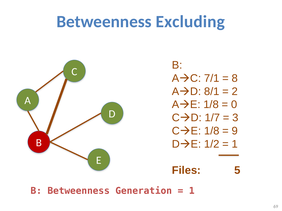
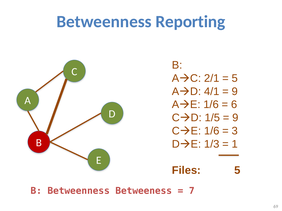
Excluding: Excluding -> Reporting (190, 22)
7/1: 7/1 -> 2/1 (212, 78)
8: 8 -> 5 (235, 78)
8/1: 8/1 -> 4/1 (212, 92)
2: 2 -> 9 (235, 92)
1/8: 1/8 -> 1/6 (211, 105)
0: 0 -> 6 (234, 105)
1/7: 1/7 -> 1/5 (212, 118)
3: 3 -> 9 (235, 118)
1/8: 1/8 -> 1/6 (212, 131)
9: 9 -> 3 (235, 131)
1/2: 1/2 -> 1/3 (212, 144)
Generation: Generation -> Betweeness (144, 191)
1: 1 -> 7 (192, 191)
